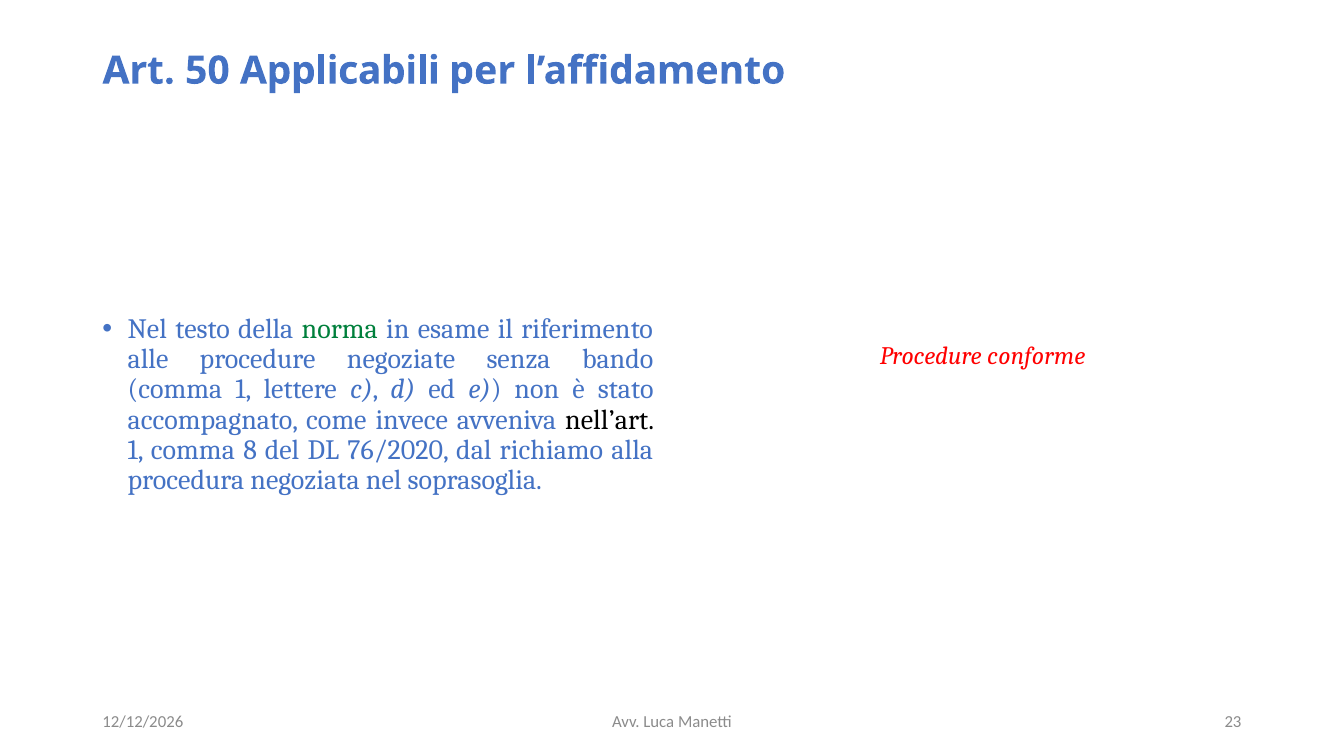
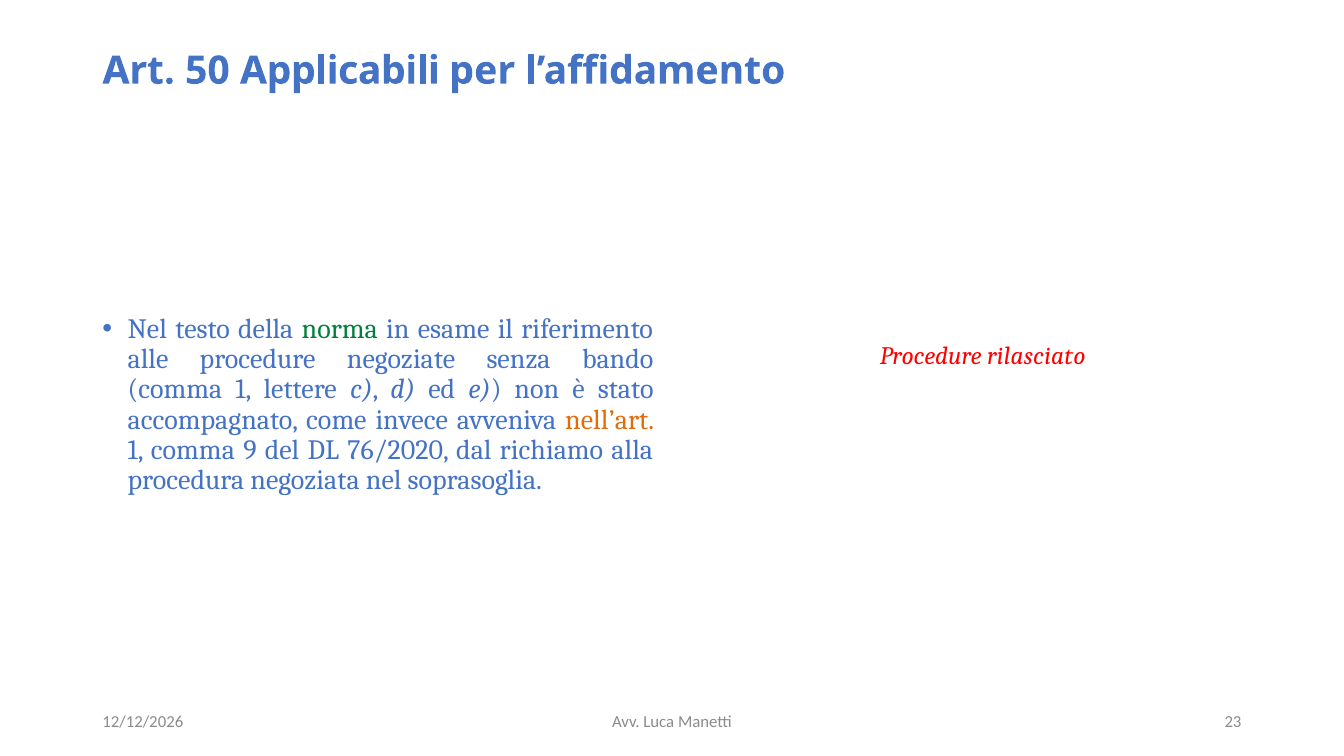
conforme: conforme -> rilasciato (1036, 356)
nell’art colour: black -> orange (610, 420)
8: 8 -> 9 (250, 450)
